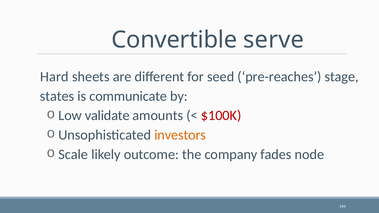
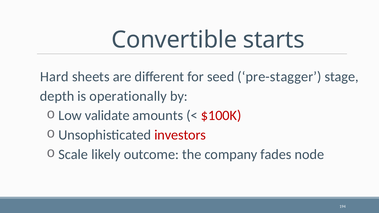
serve: serve -> starts (274, 40)
pre-reaches: pre-reaches -> pre-stagger (279, 77)
states: states -> depth (57, 96)
communicate: communicate -> operationally (128, 96)
investors colour: orange -> red (180, 135)
